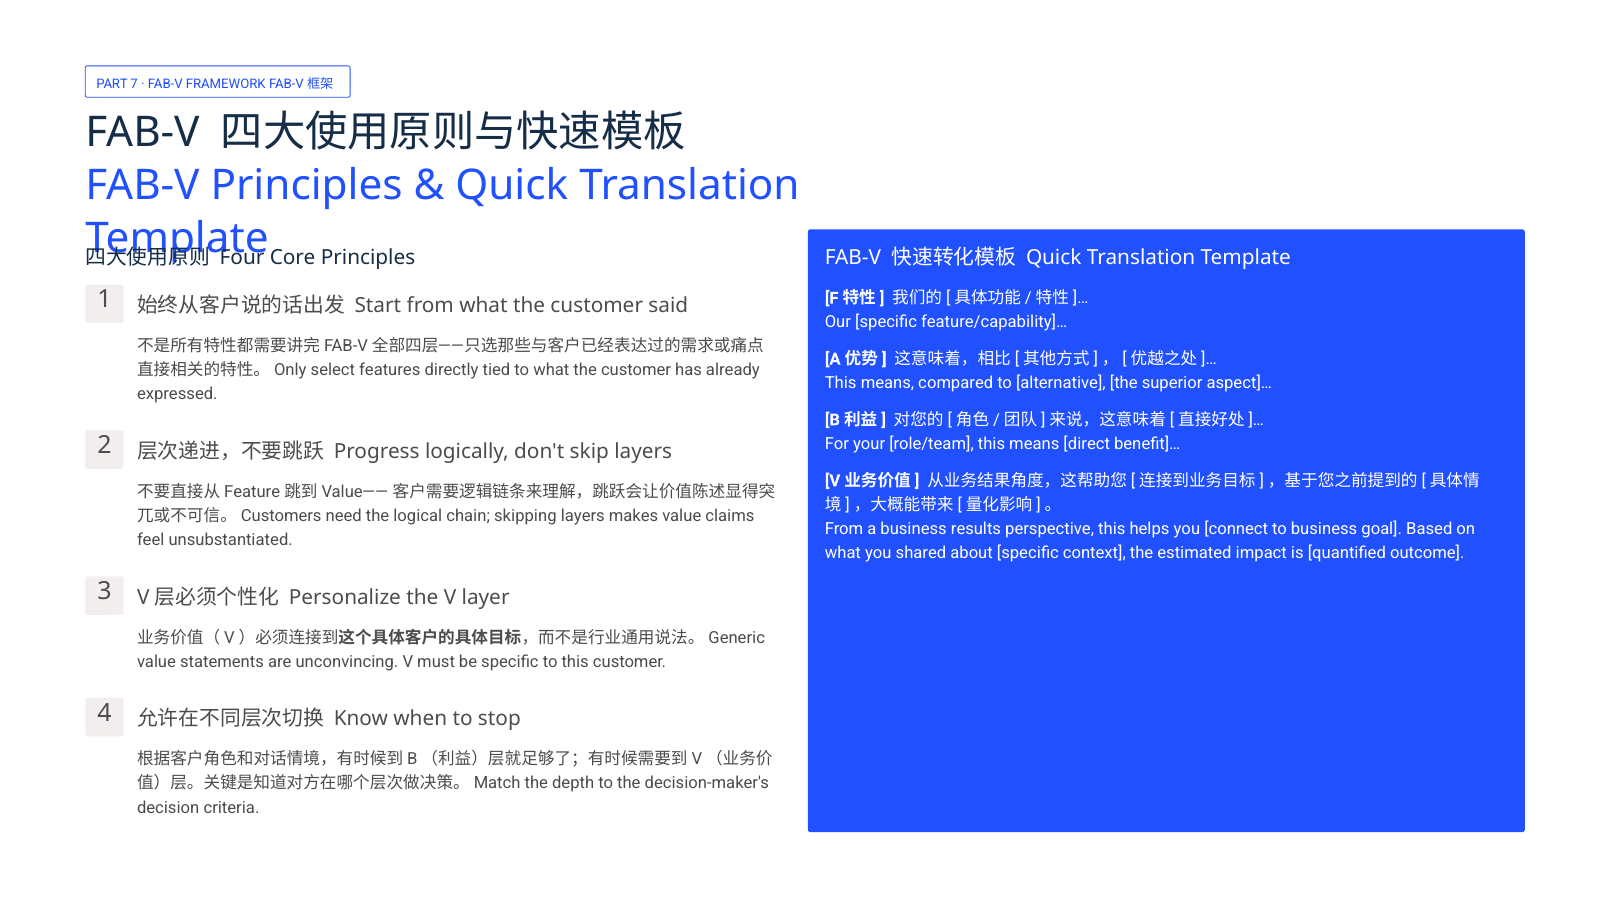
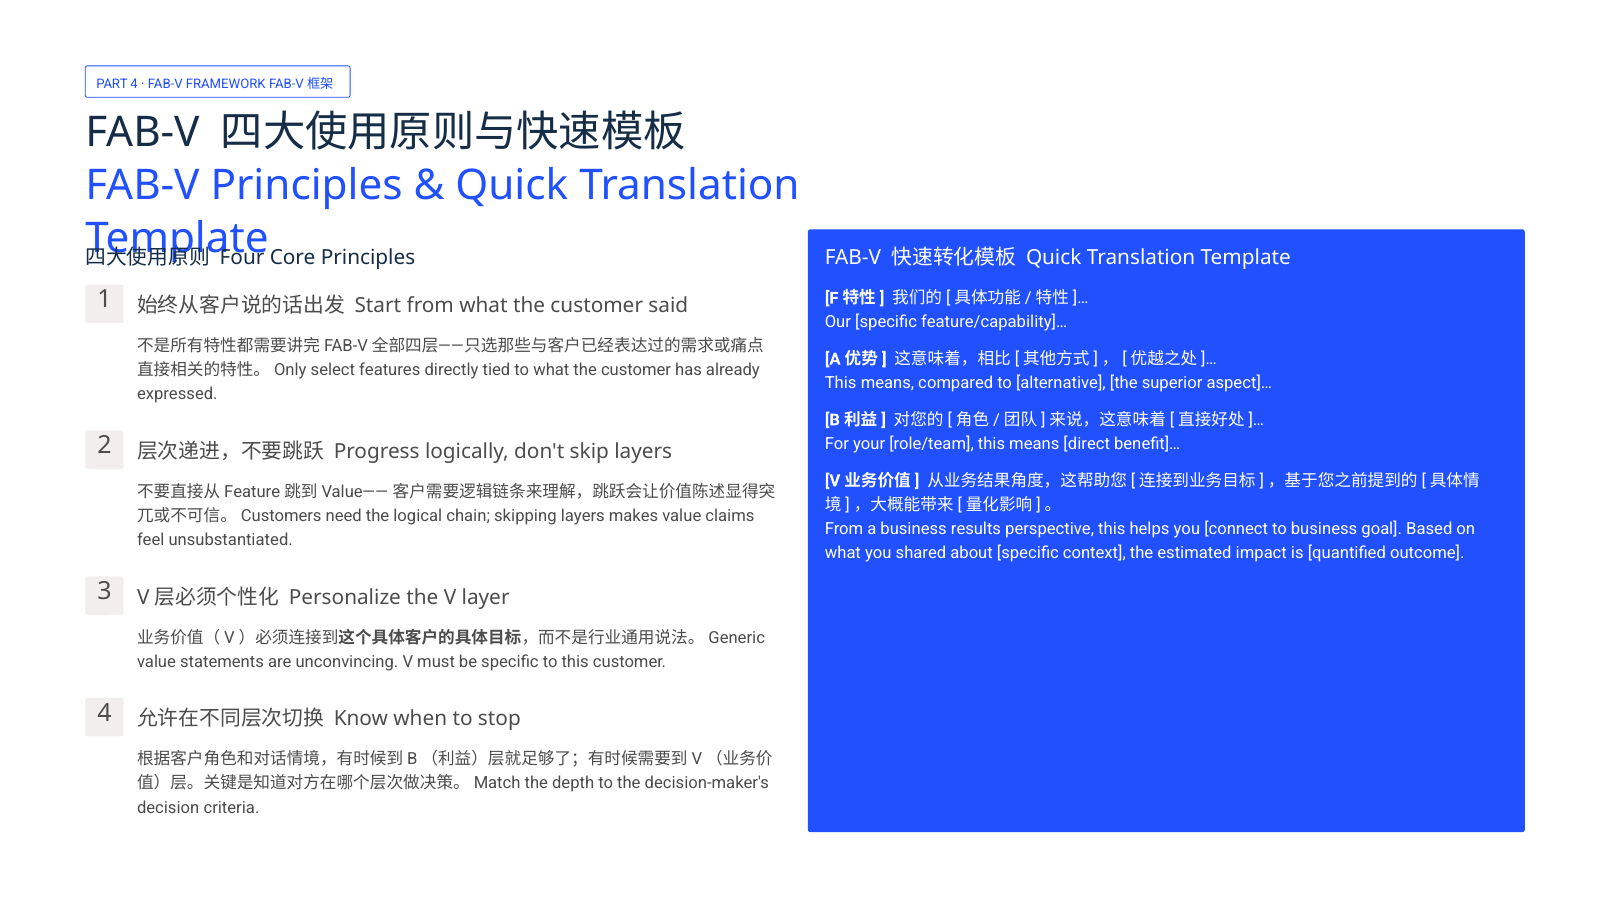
PART 7: 7 -> 4 (134, 84)
